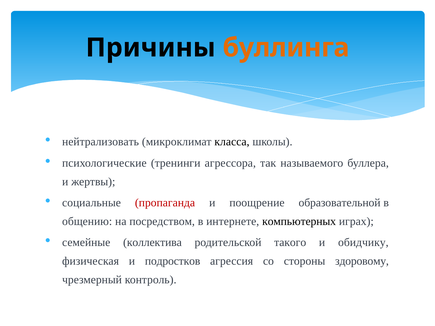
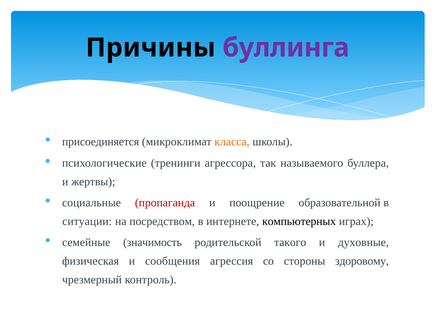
буллинга colour: orange -> purple (286, 48)
нейтрализовать: нейтрализовать -> присоединяется (101, 142)
класса colour: black -> orange (232, 142)
общению: общению -> ситуации (87, 221)
коллектива: коллектива -> значимость (153, 243)
обидчику: обидчику -> духовные (363, 243)
подростков: подростков -> сообщения (173, 261)
